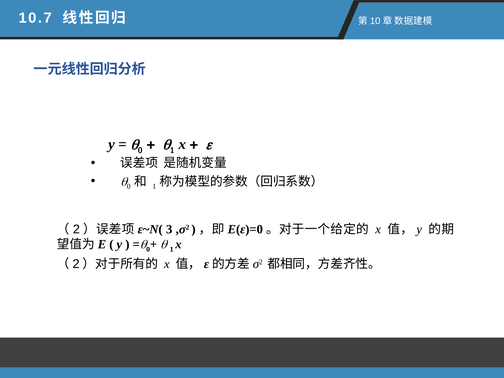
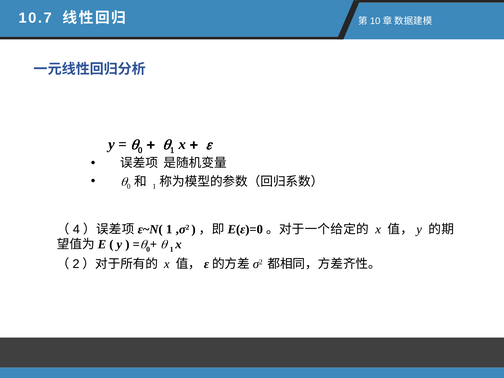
2: 2 -> 4 (76, 229)
3: 3 -> 1 (169, 229)
